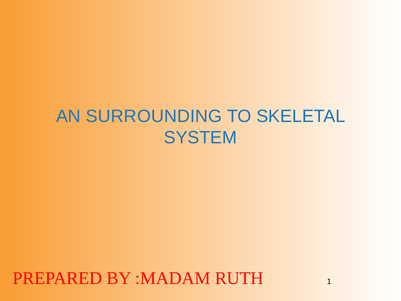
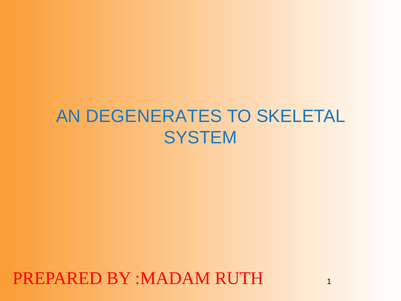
SURROUNDING: SURROUNDING -> DEGENERATES (154, 116)
